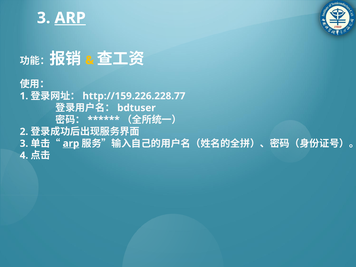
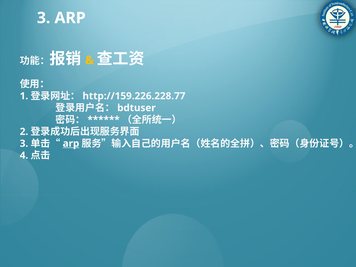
ARP underline: present -> none (70, 18)
